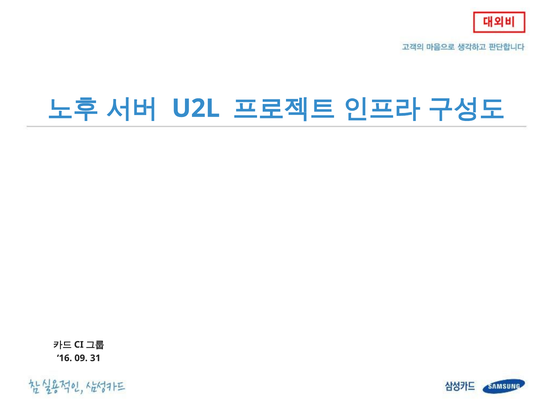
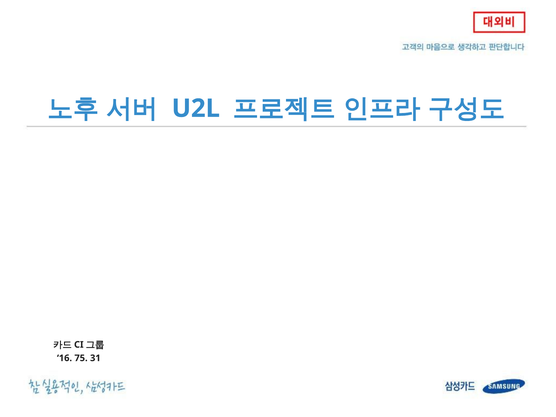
09: 09 -> 75 (81, 358)
